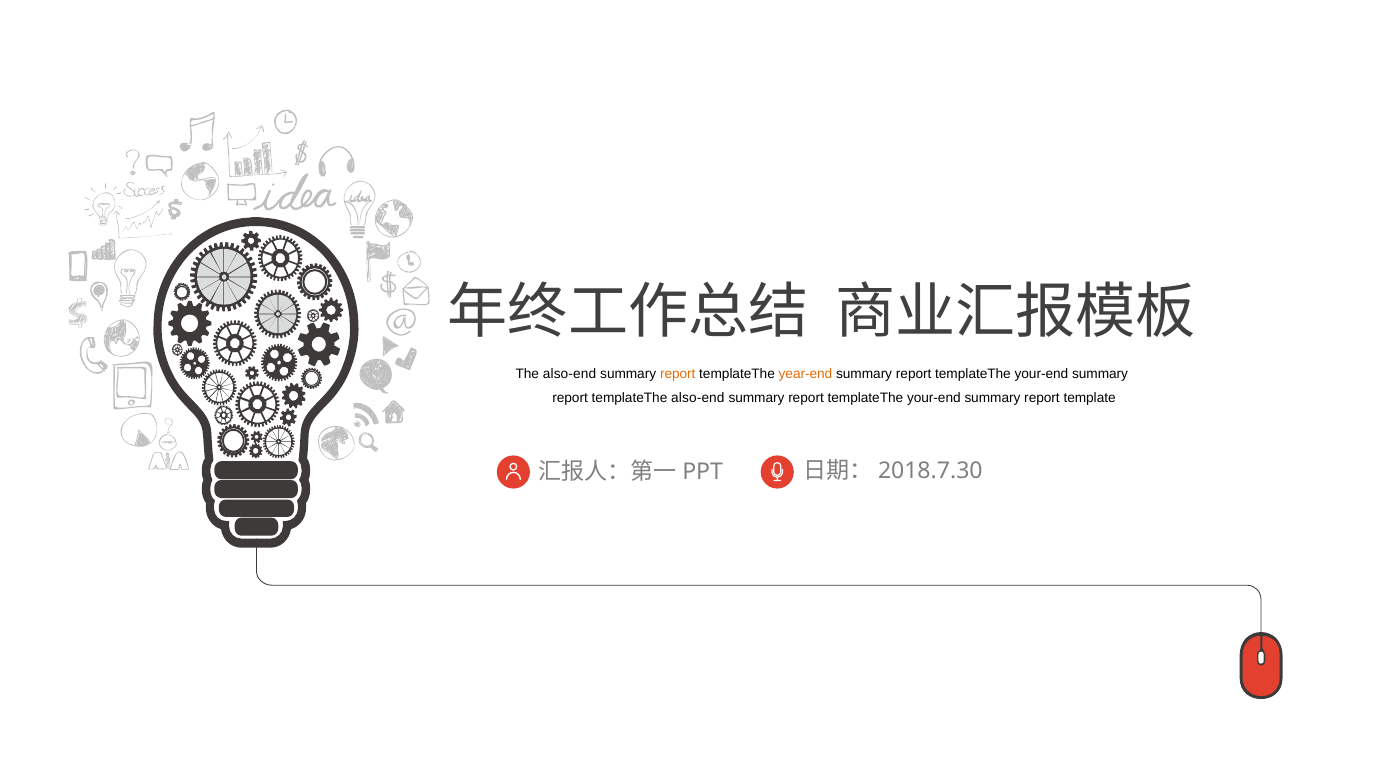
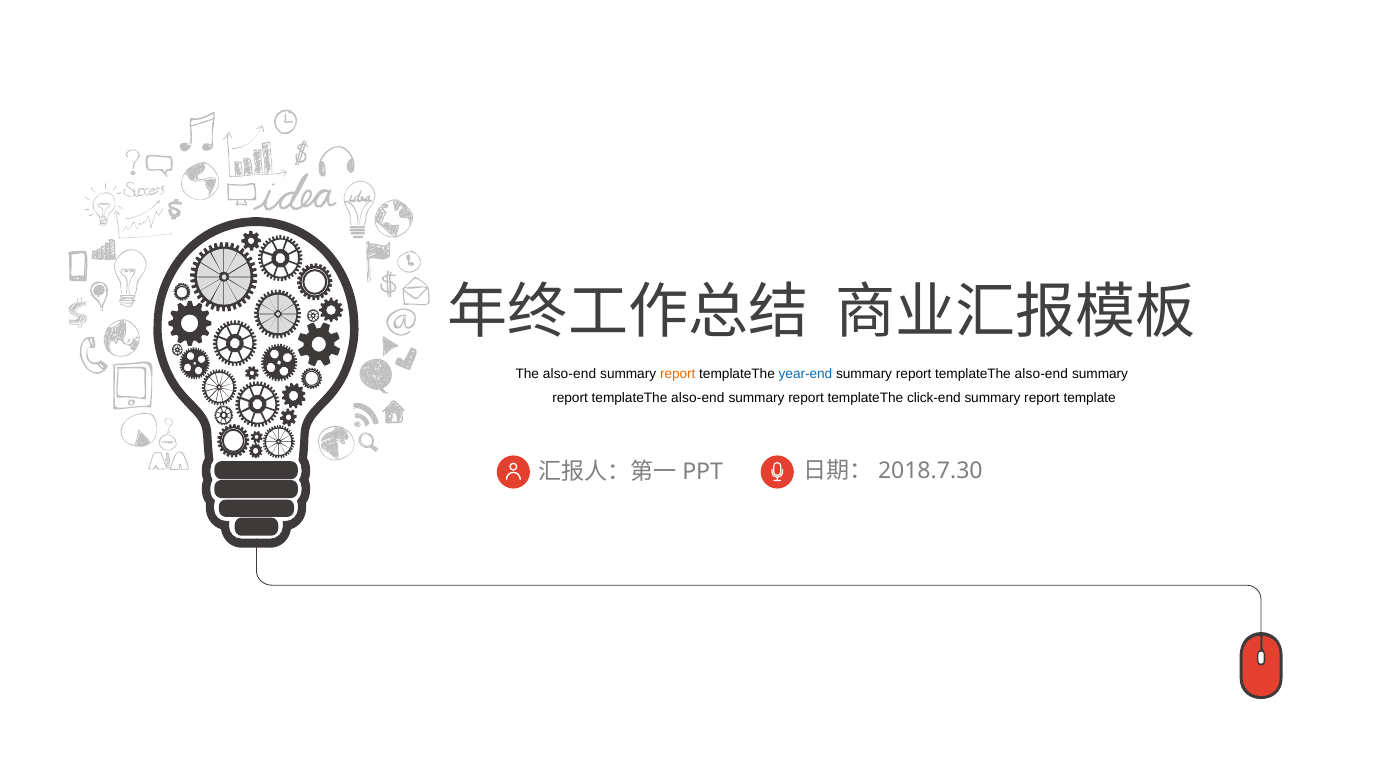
year-end colour: orange -> blue (806, 374)
your-end: your-end -> also-end (1041, 374)
your-end: your-end -> click-end (934, 398)
